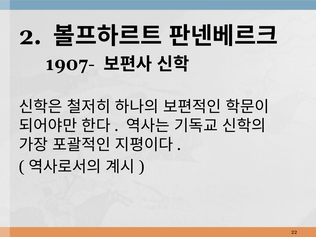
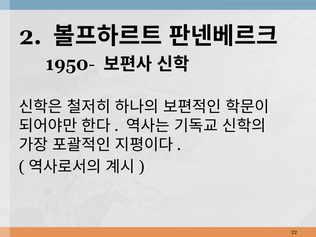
1907-: 1907- -> 1950- (70, 64)
